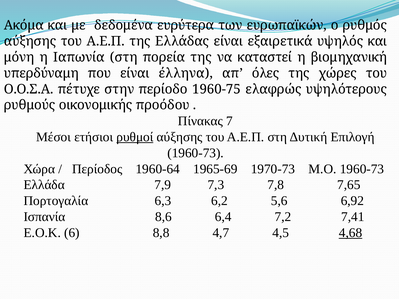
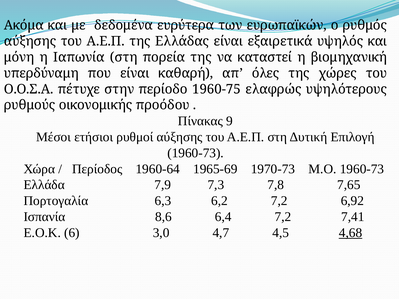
έλληνα: έλληνα -> καθαρή (186, 73)
7: 7 -> 9 (230, 121)
ρυθμοί underline: present -> none (135, 137)
6,2 5,6: 5,6 -> 7,2 (279, 201)
8,8: 8,8 -> 3,0 (161, 233)
